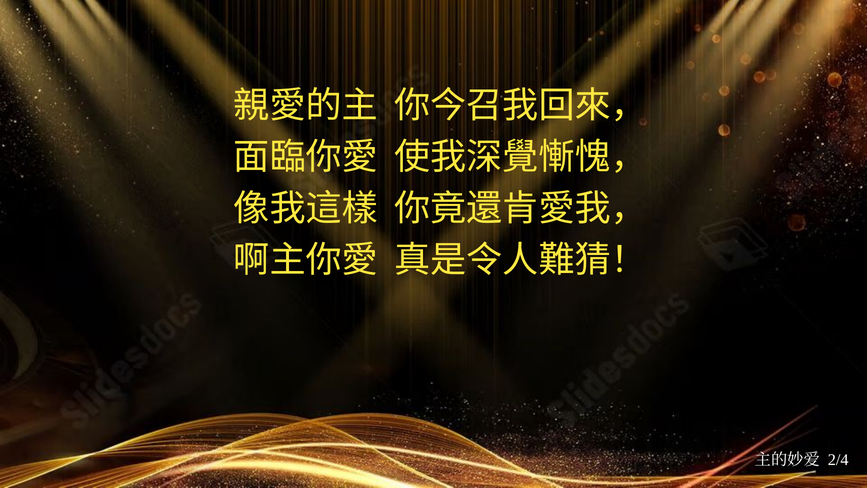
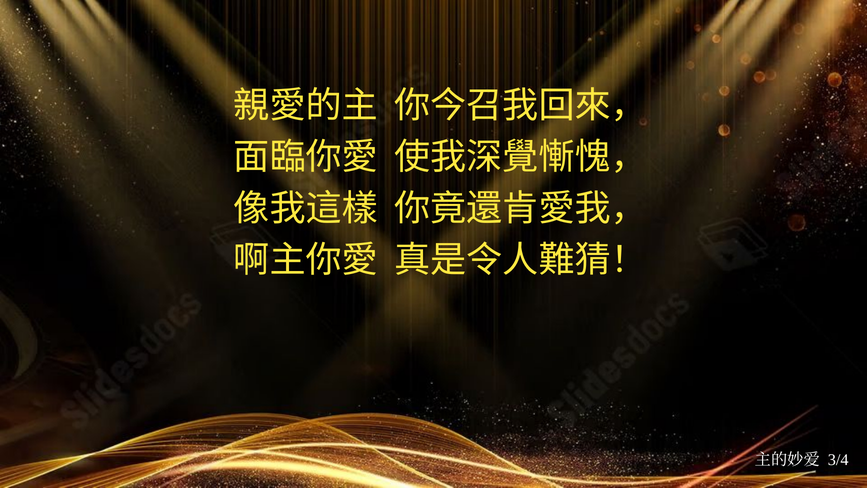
2/4: 2/4 -> 3/4 (838, 459)
